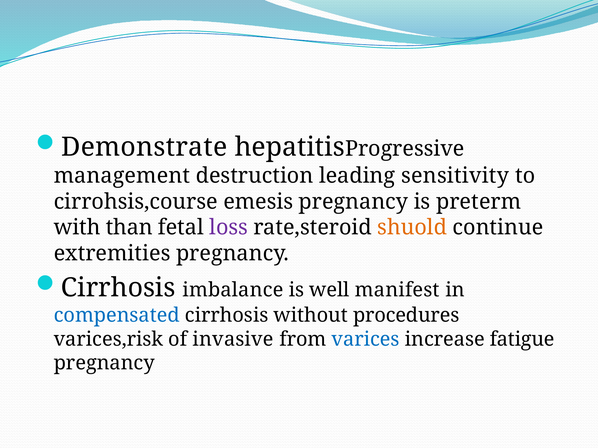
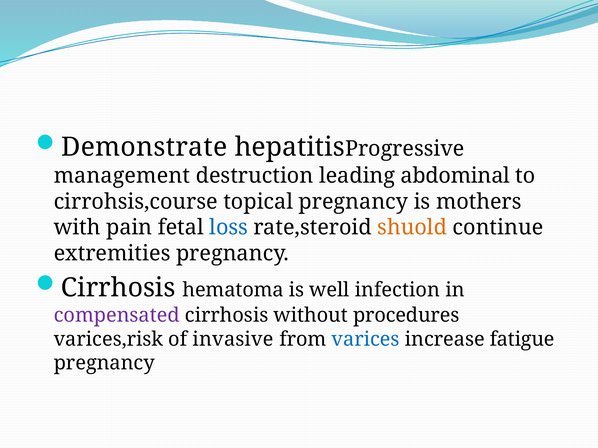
sensitivity: sensitivity -> abdominal (455, 176)
emesis: emesis -> topical (258, 202)
preterm: preterm -> mothers (479, 202)
than: than -> pain (129, 228)
loss colour: purple -> blue (229, 228)
imbalance: imbalance -> hematoma (233, 290)
manifest: manifest -> infection (397, 290)
compensated colour: blue -> purple (117, 316)
